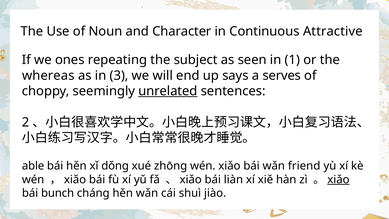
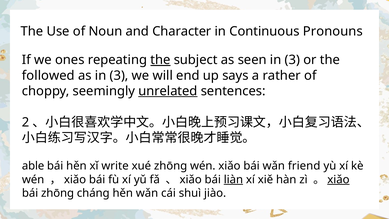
Attractive: Attractive -> Pronouns (333, 31)
the underline: none -> present (160, 60)
seen in 1: 1 -> 3 (292, 60)
whereas: whereas -> followed (48, 75)
serves: serves -> rather (282, 75)
dǒng: dǒng -> write (115, 166)
liàn underline: none -> present (233, 179)
bái bunch: bunch -> zhōng (58, 193)
